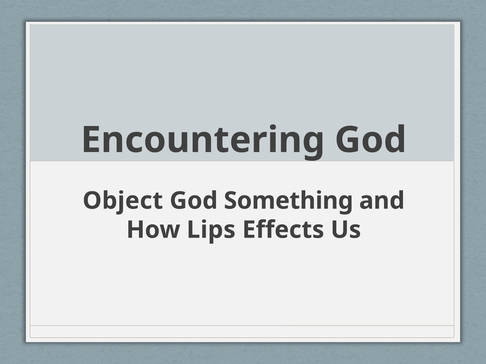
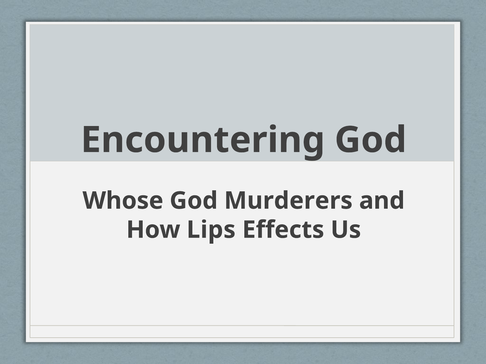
Object: Object -> Whose (123, 201)
Something: Something -> Murderers (288, 201)
